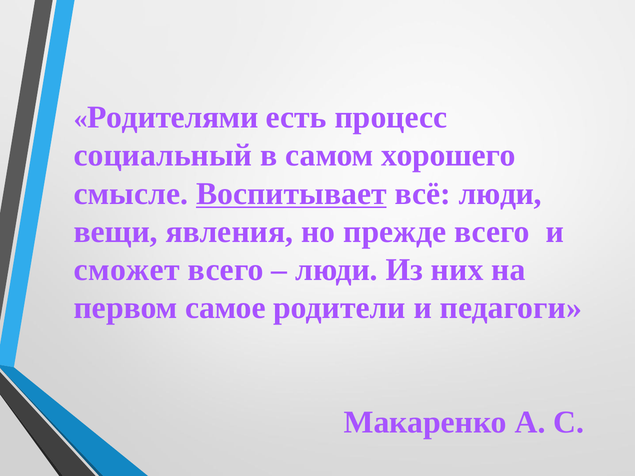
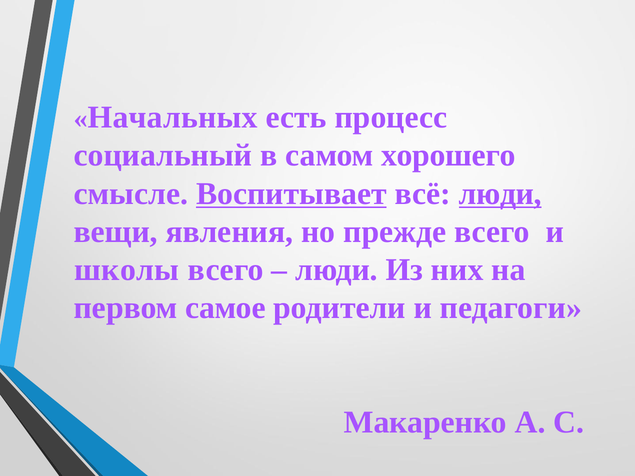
Родителями: Родителями -> Начальных (173, 117)
люди underline: none -> present (500, 194)
сможет: сможет -> школы (127, 270)
